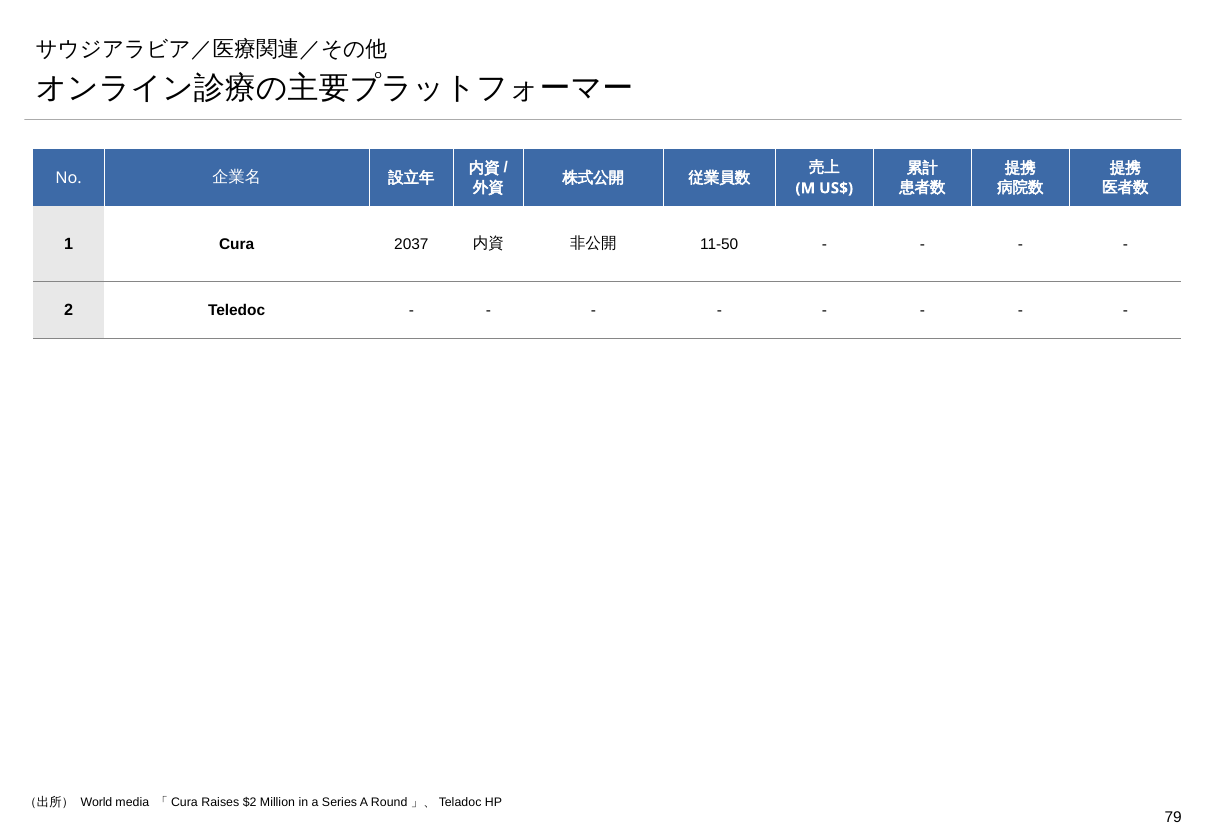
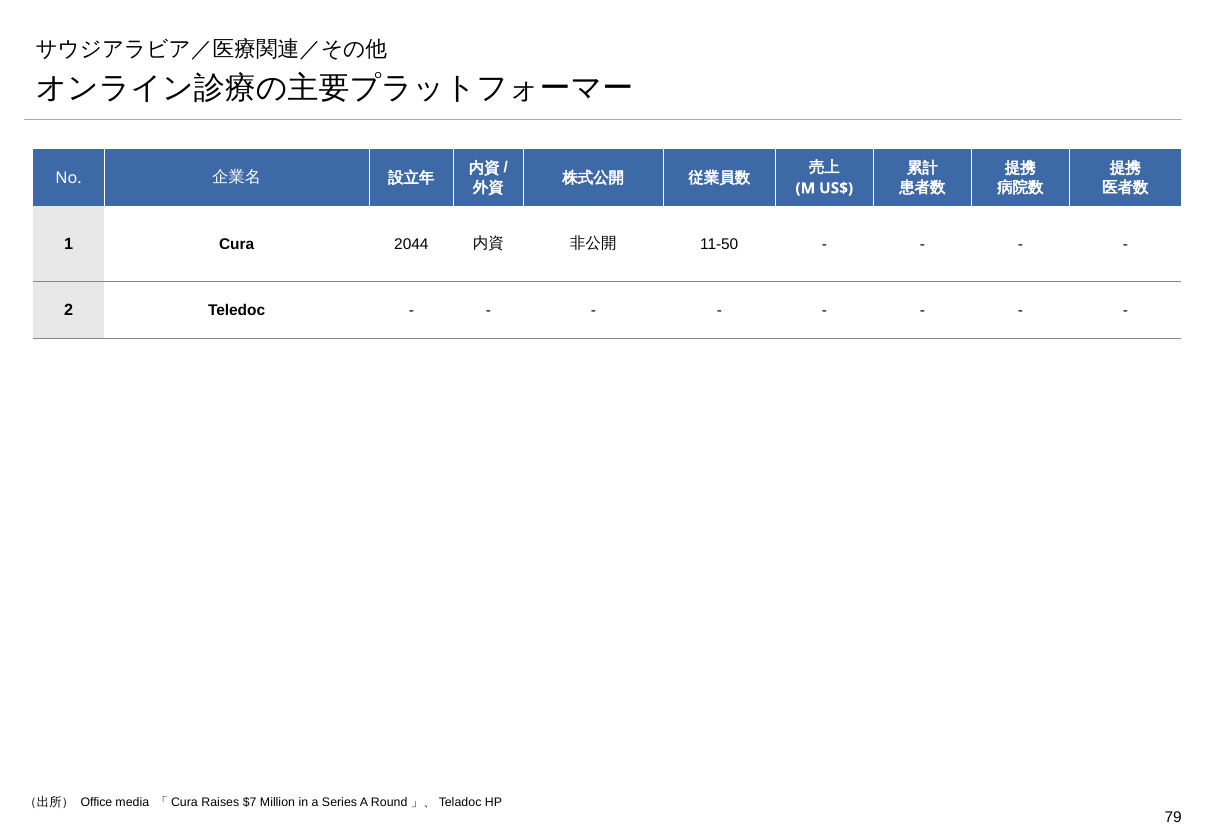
2037: 2037 -> 2044 (411, 244)
World: World -> Office (96, 803)
$2: $2 -> $7 (250, 803)
